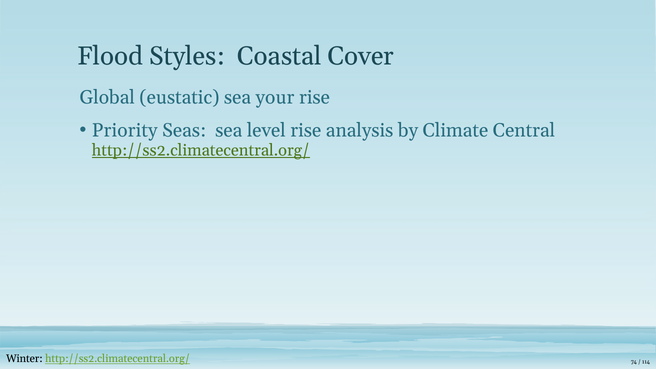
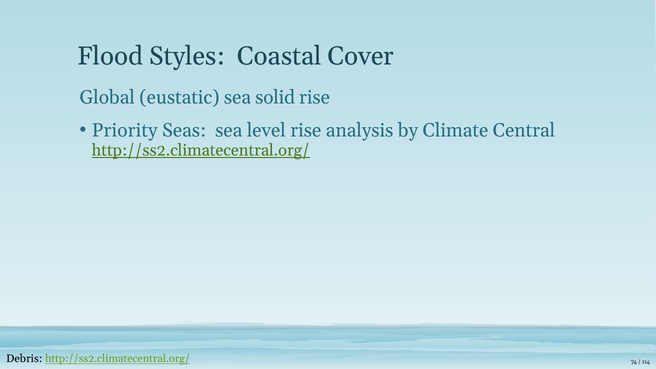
your: your -> solid (275, 97)
Winter: Winter -> Debris (24, 359)
